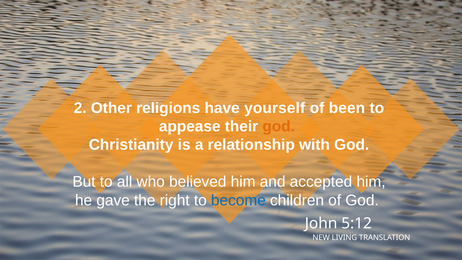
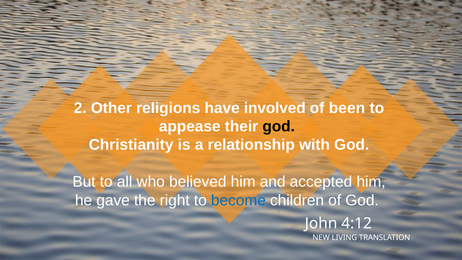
yourself: yourself -> involved (275, 108)
god colour: orange -> black (279, 126)
5:12: 5:12 -> 4:12 (357, 223)
